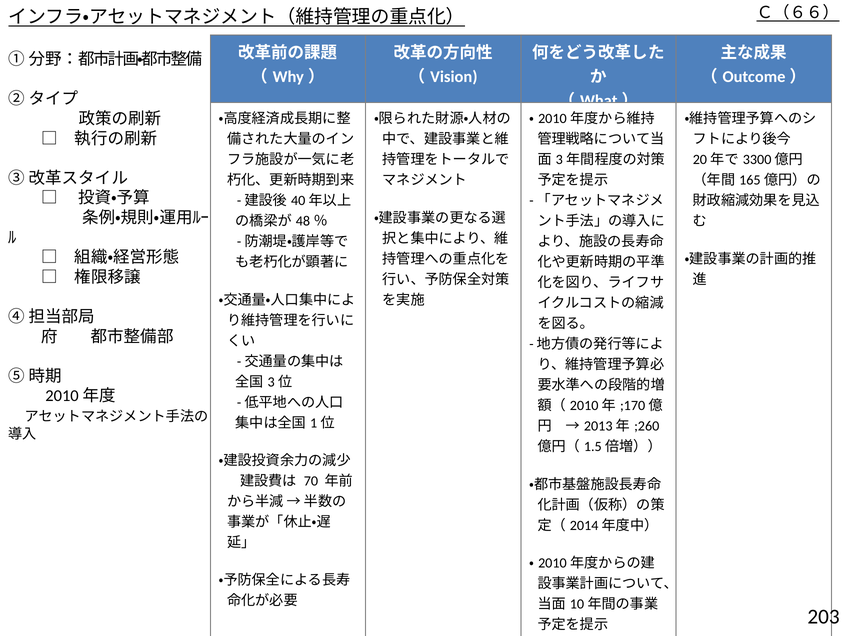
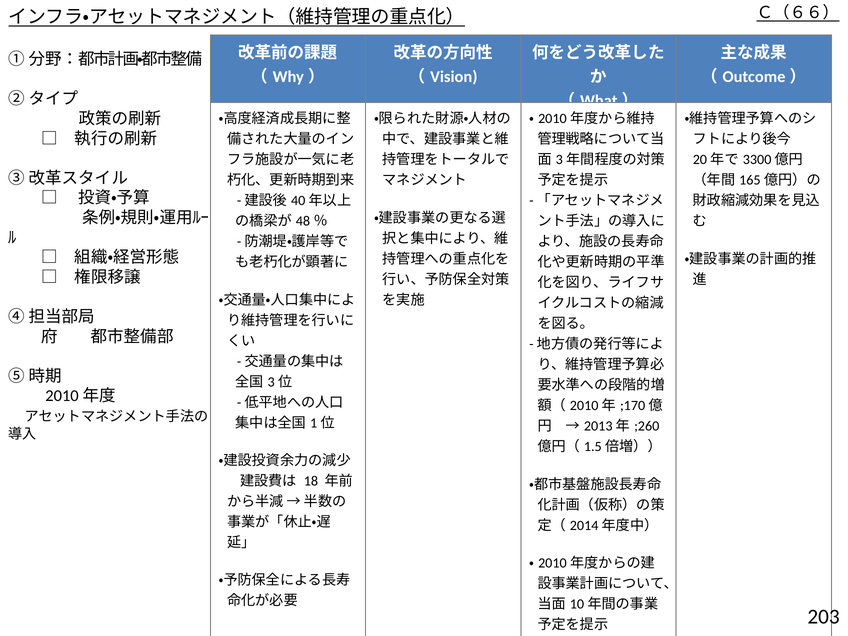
70: 70 -> 18 (311, 481)
